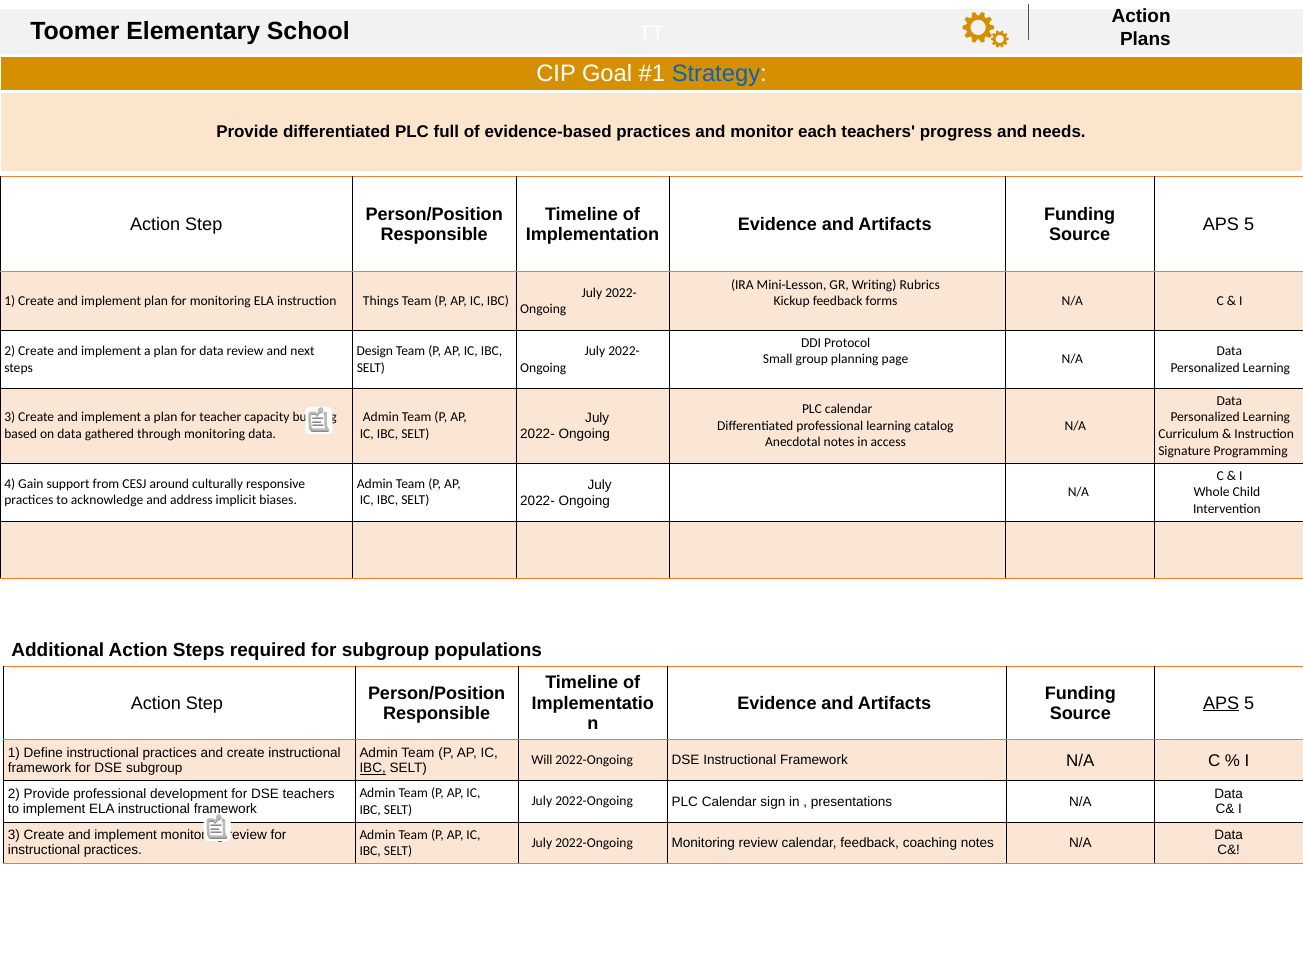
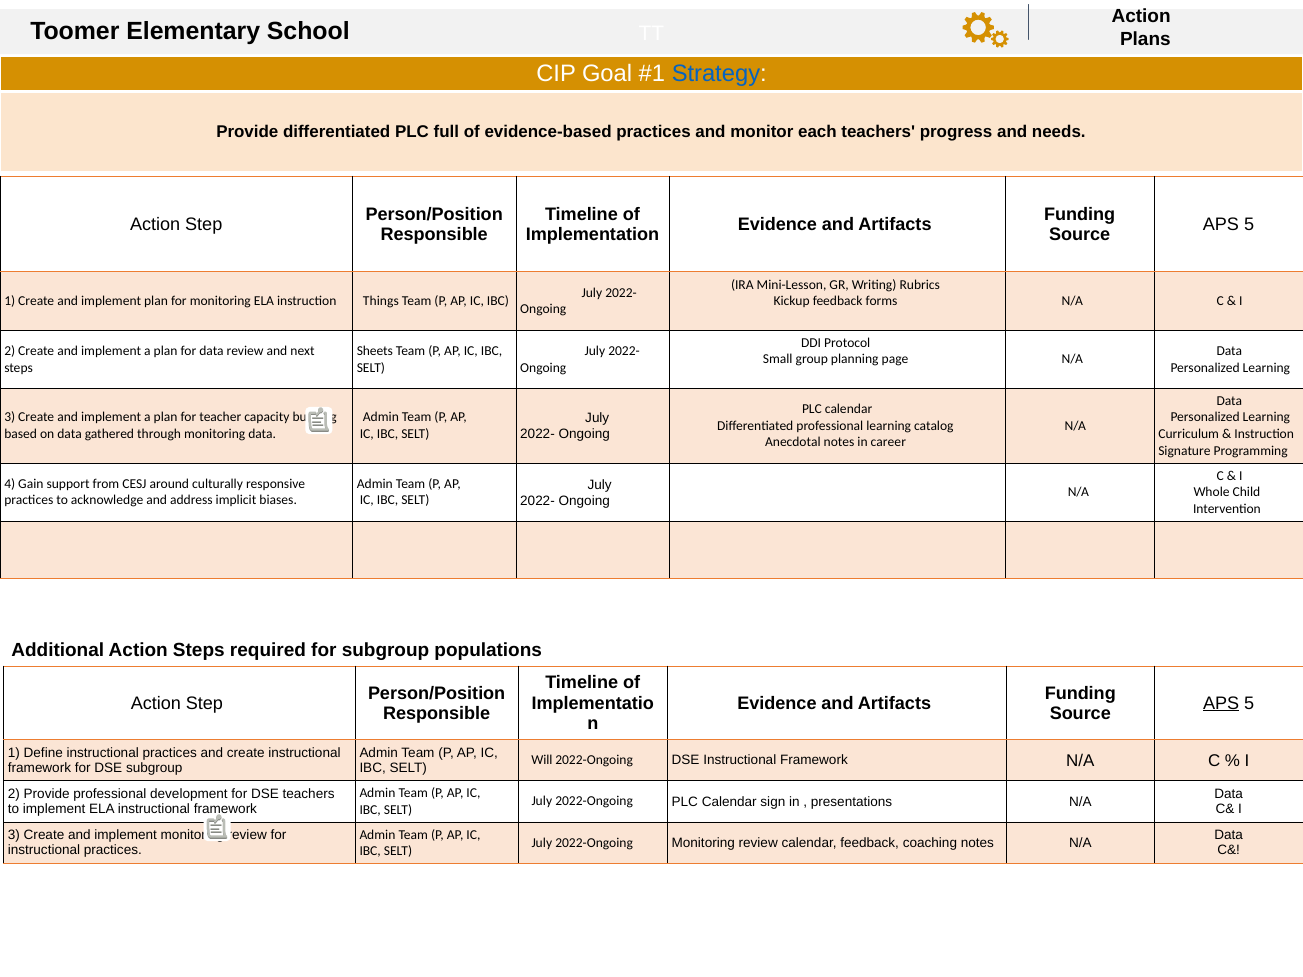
Design: Design -> Sheets (375, 351)
access: access -> career (888, 442)
IBC underline: present -> none (373, 768)
